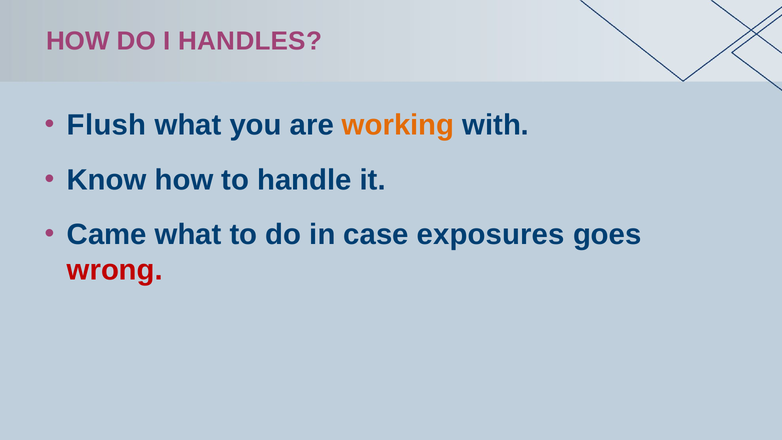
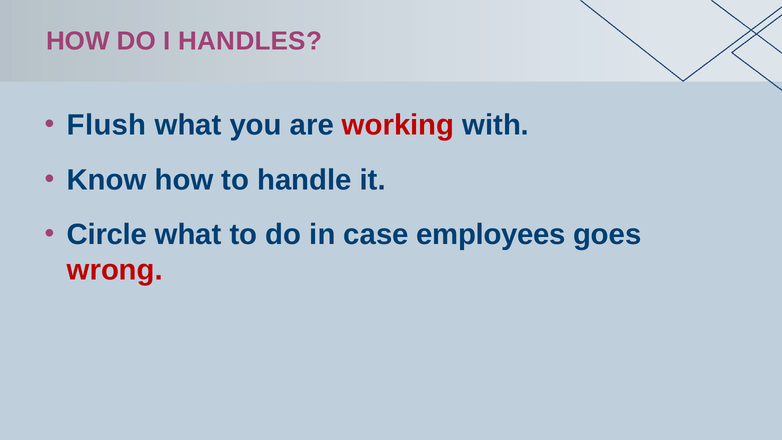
working colour: orange -> red (398, 125)
Came: Came -> Circle (107, 235)
exposures: exposures -> employees (491, 235)
